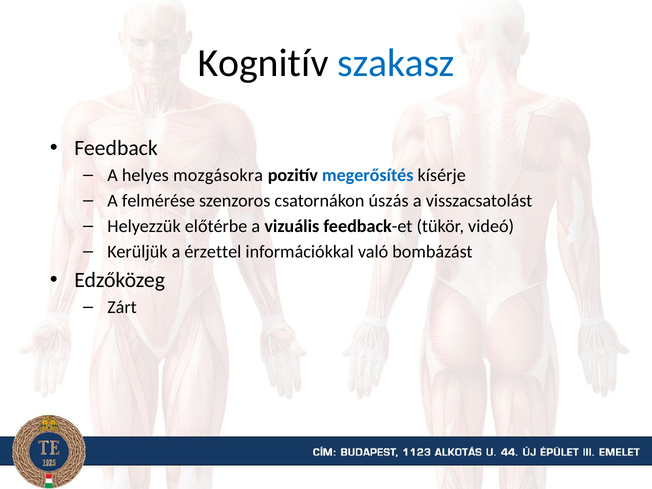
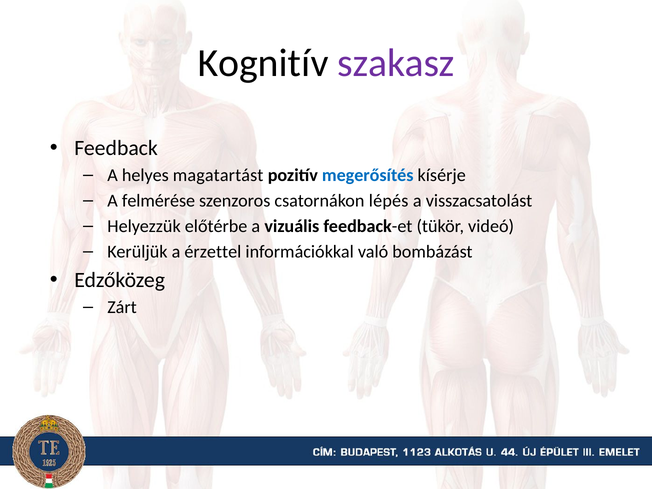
szakasz colour: blue -> purple (396, 63)
mozgásokra: mozgásokra -> magatartást (218, 176)
úszás: úszás -> lépés (389, 201)
